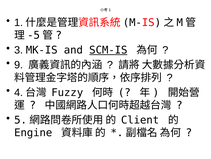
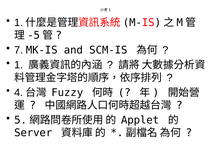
3: 3 -> 7 (19, 50)
SCM-IS underline: present -> none (108, 50)
9: 9 -> 1 (19, 65)
Client: Client -> Applet (140, 120)
Engine: Engine -> Server (33, 132)
